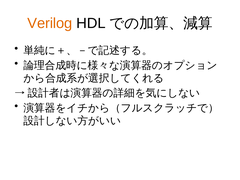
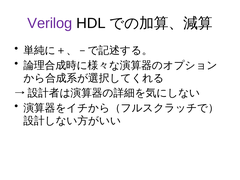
Verilog colour: orange -> purple (50, 23)
